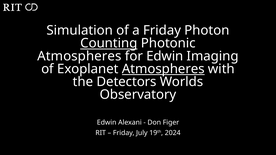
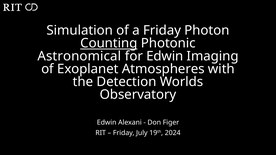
Atmospheres: Atmospheres -> Astronomical (79, 56)
Atmospheres underline: present -> none (163, 69)
Detectors: Detectors -> Detection (127, 82)
